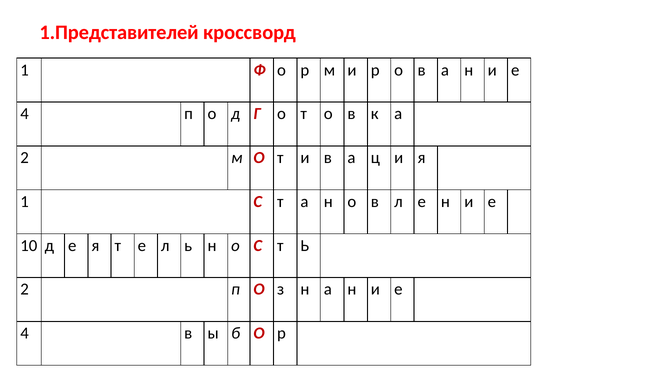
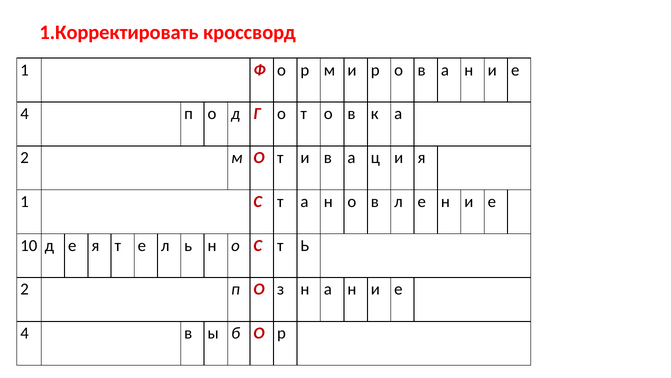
1.Представителей: 1.Представителей -> 1.Корректировать (119, 32)
